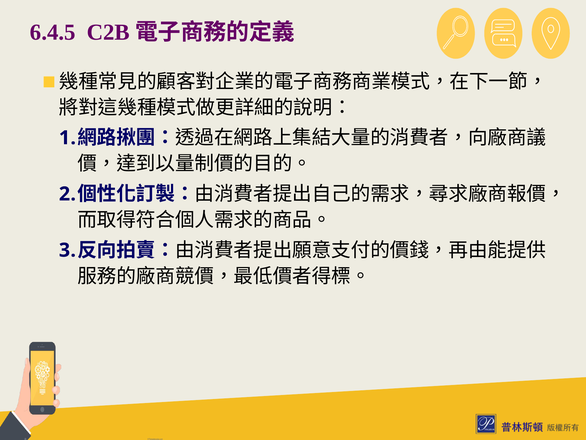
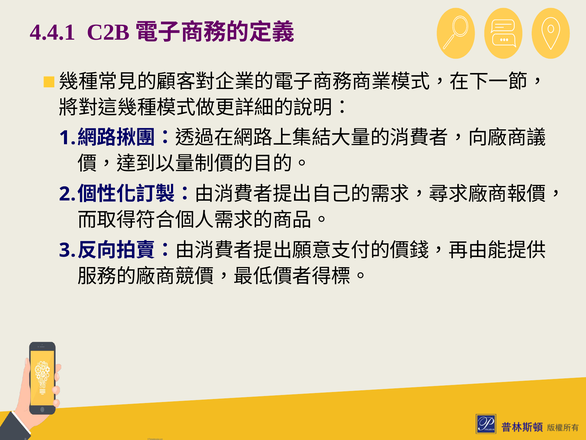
6.4.5: 6.4.5 -> 4.4.1 (53, 32)
